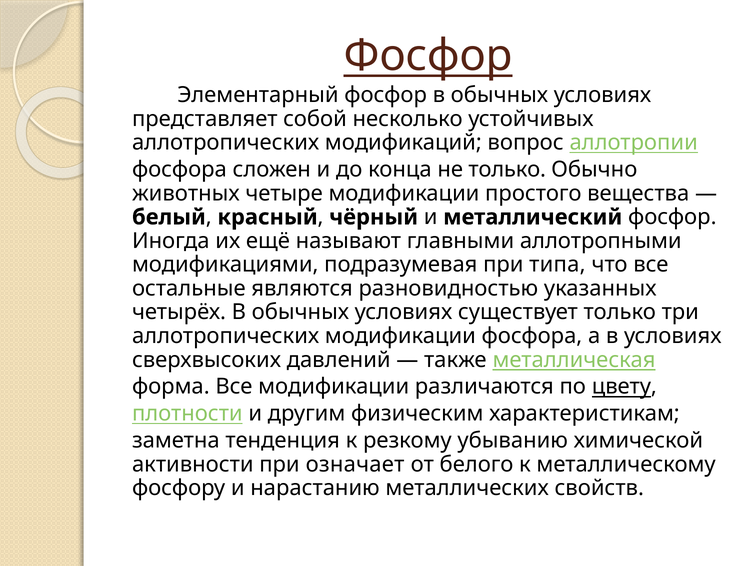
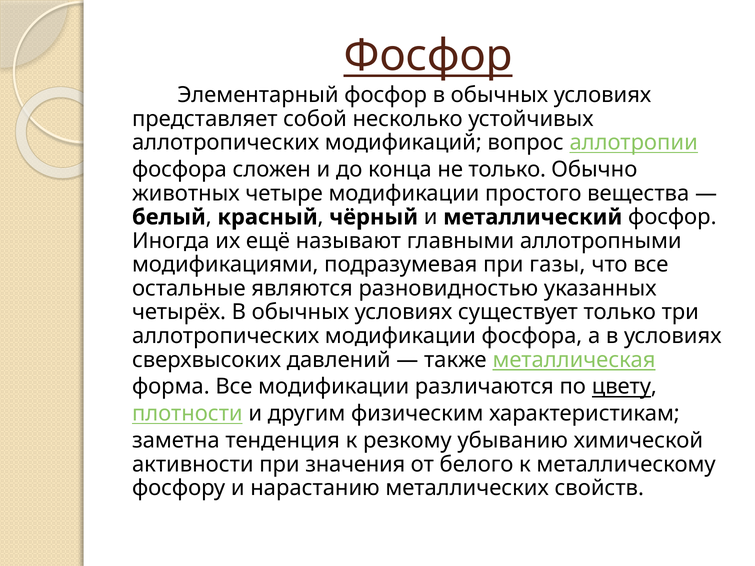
типа: типа -> газы (557, 265)
означает: означает -> значения (355, 465)
